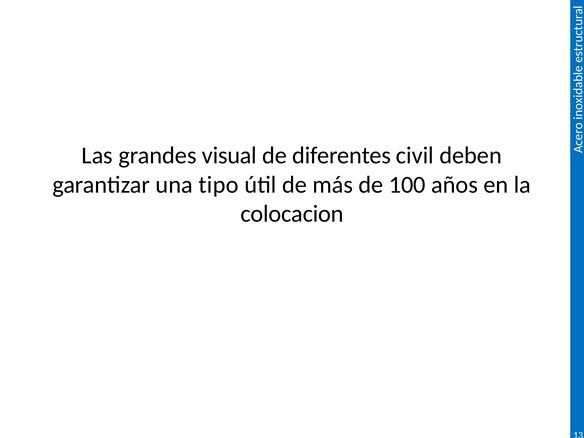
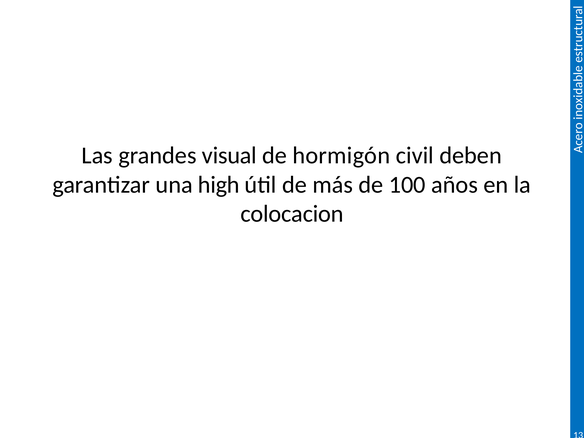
diferentes: diferentes -> hormigón (341, 155)
tipo: tipo -> high (219, 185)
